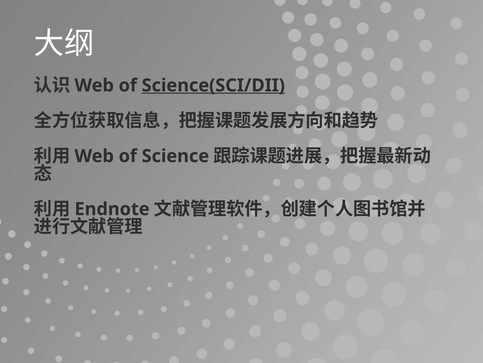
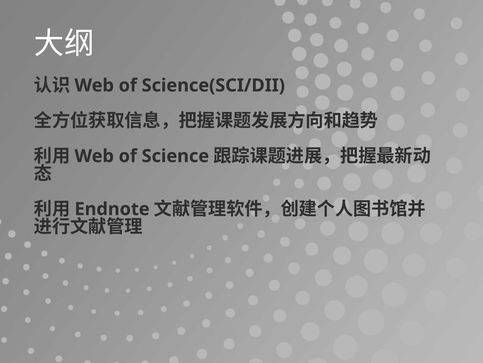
Science(SCI/DII underline: present -> none (213, 85)
